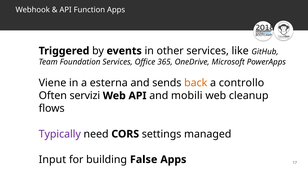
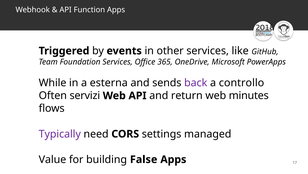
Viene: Viene -> While (53, 83)
back colour: orange -> purple (196, 83)
mobili: mobili -> return (187, 95)
cleanup: cleanup -> minutes (249, 95)
Input: Input -> Value (52, 159)
